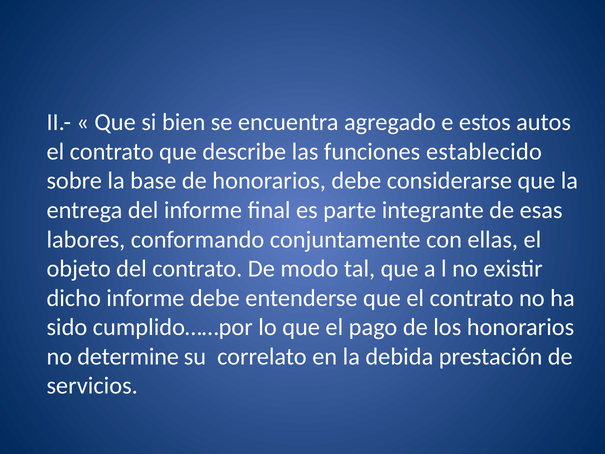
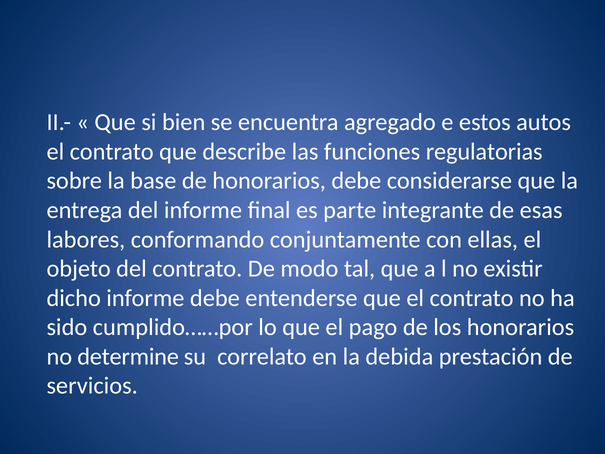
establecido: establecido -> regulatorias (484, 152)
